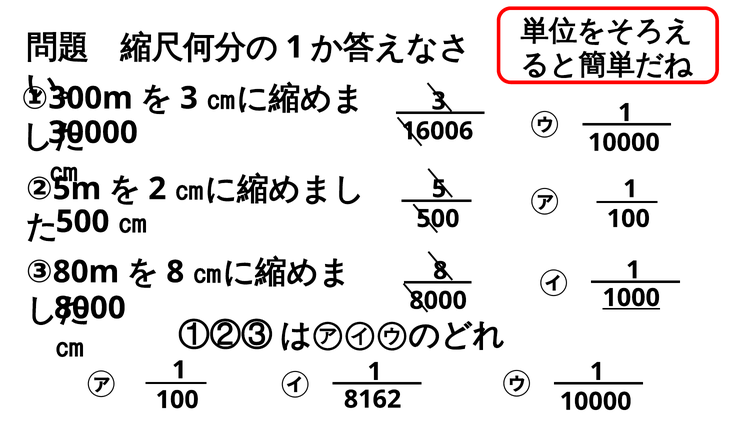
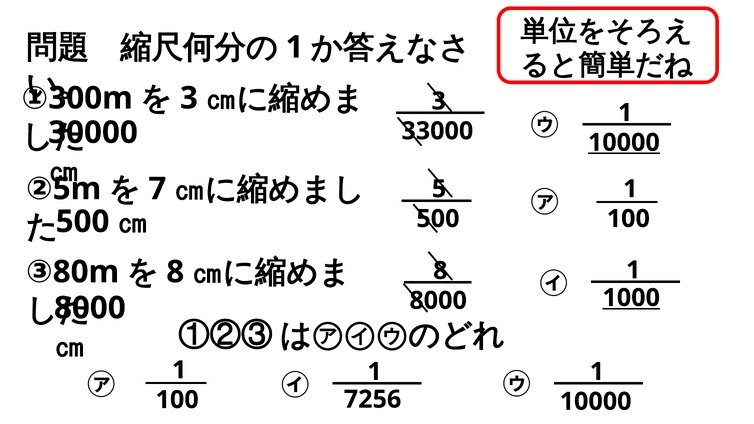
16006: 16006 -> 33000 (437, 131)
10000 underline: none -> present (624, 143)
2: 2 -> 7 (157, 189)
8162: 8162 -> 7256 (373, 399)
